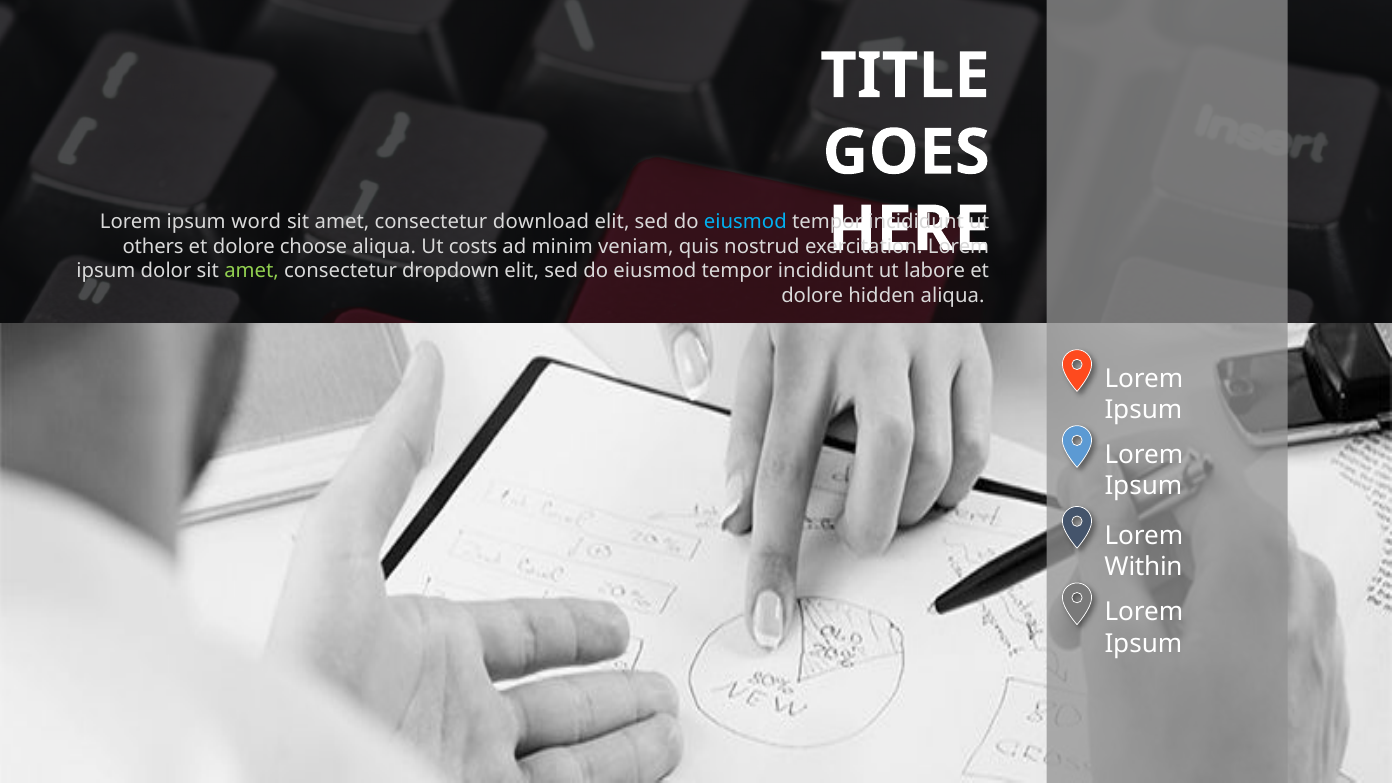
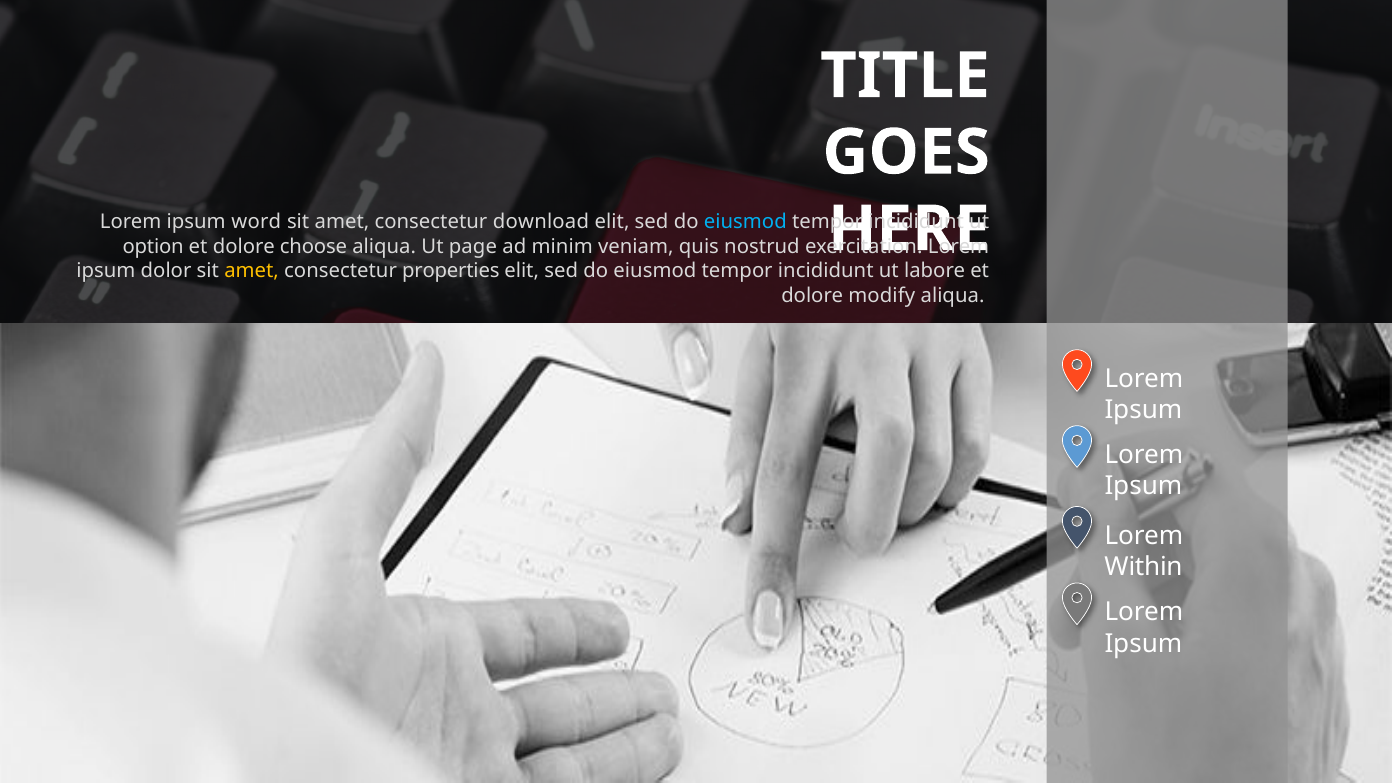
others: others -> option (153, 247)
costs: costs -> page (473, 247)
amet colour: light green -> yellow (252, 271)
dropdown: dropdown -> properties (451, 271)
hidden: hidden -> modify (882, 295)
